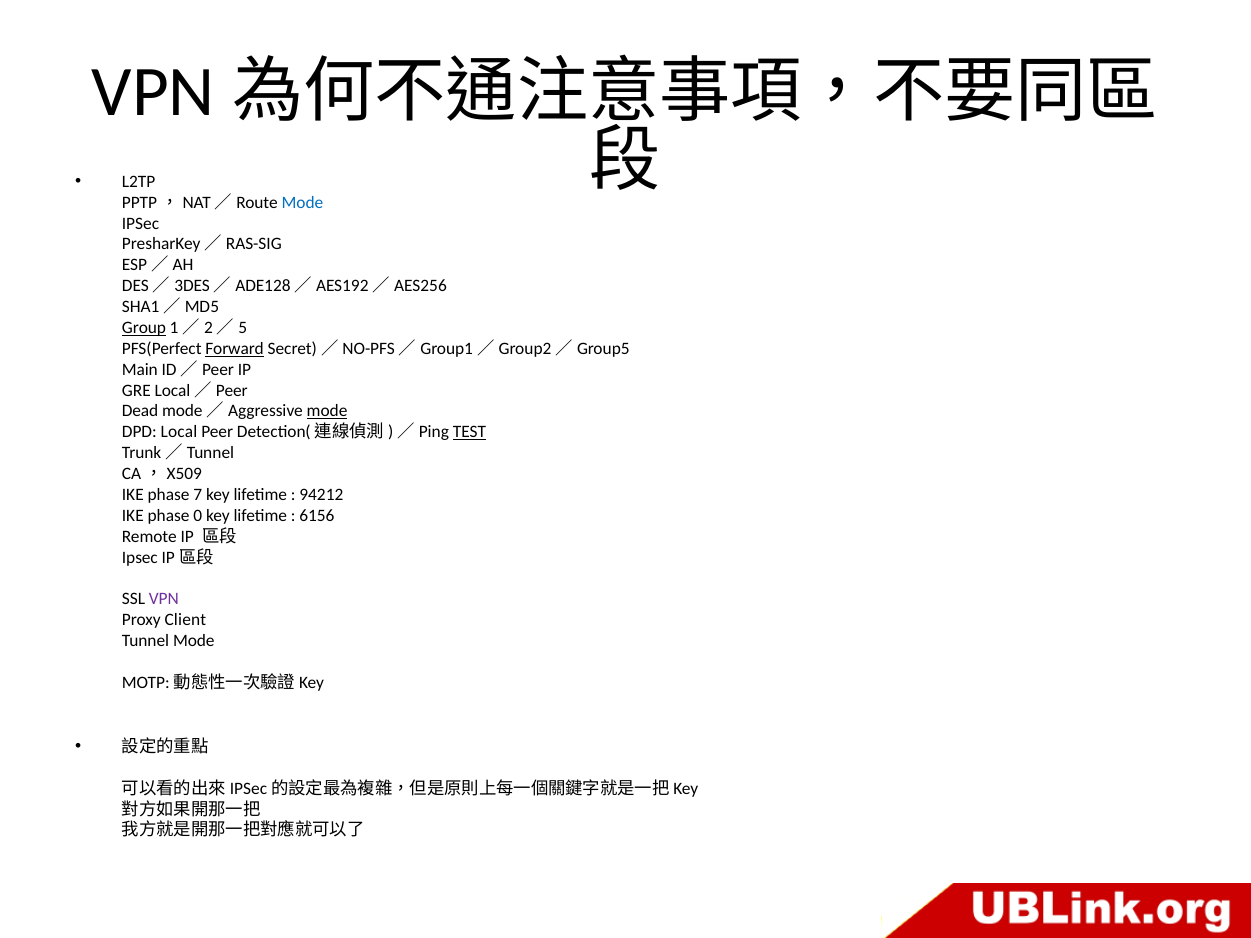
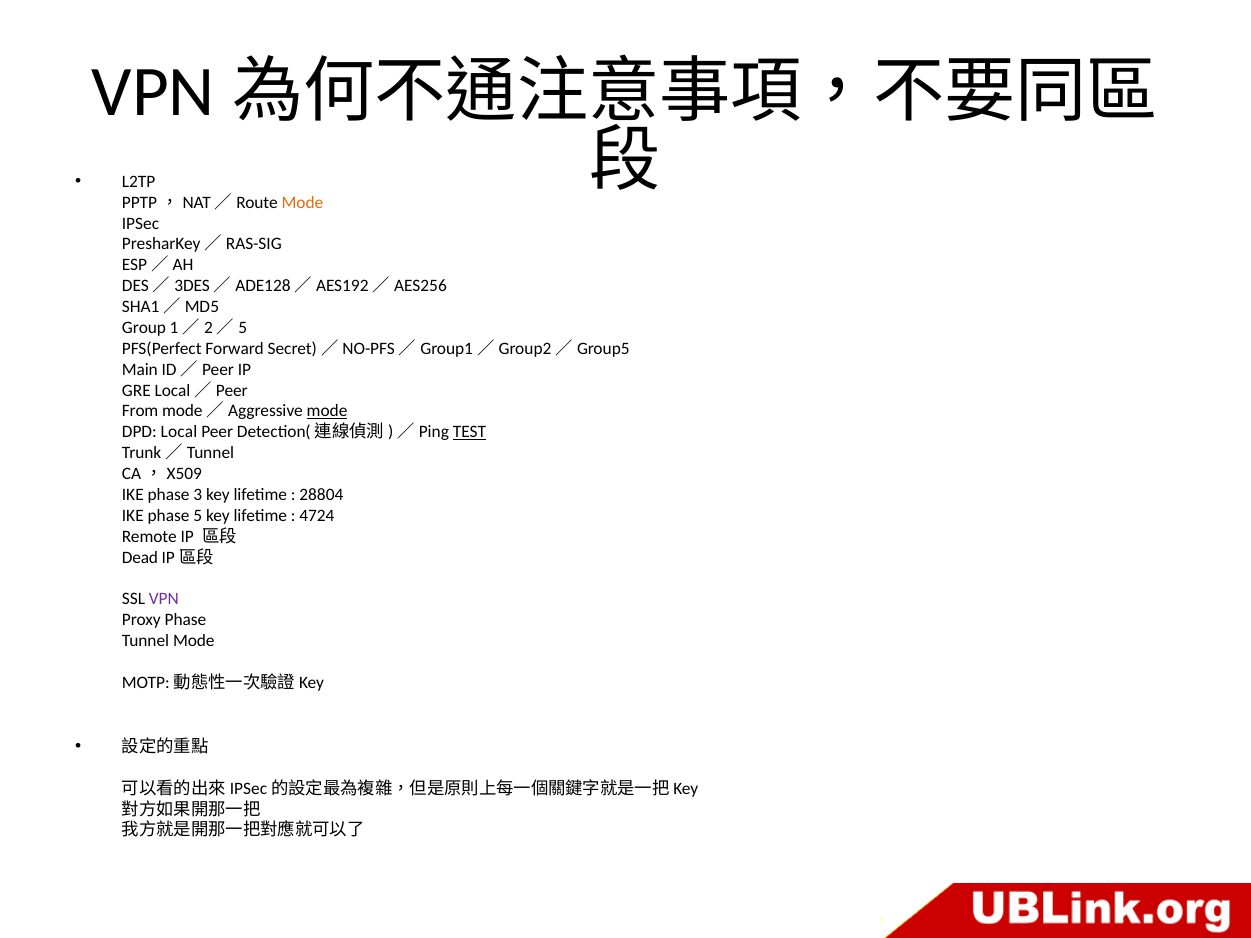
Mode colour: blue -> orange (302, 203)
Group underline: present -> none (144, 328)
Forward underline: present -> none (235, 349)
Dead: Dead -> From (140, 411)
7: 7 -> 3 (198, 495)
94212: 94212 -> 28804 (321, 495)
0: 0 -> 5 (198, 516)
6156: 6156 -> 4724 (317, 516)
Ipsec: Ipsec -> Dead (140, 558)
Proxy Client: Client -> Phase (185, 620)
